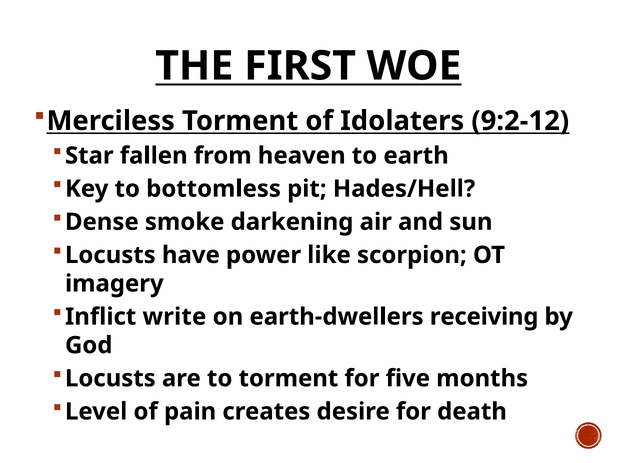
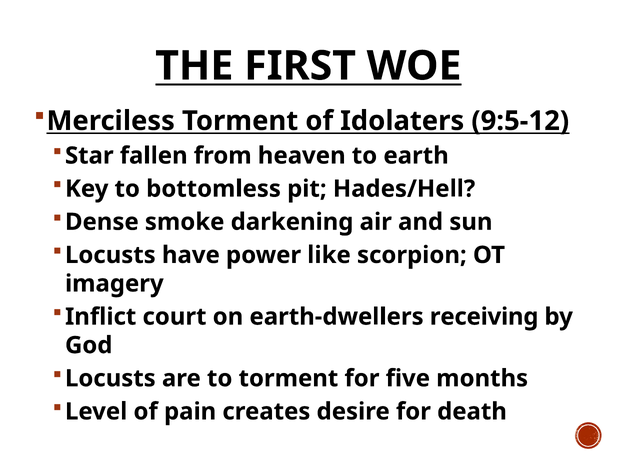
9:2-12: 9:2-12 -> 9:5-12 (520, 121)
write: write -> court (175, 317)
